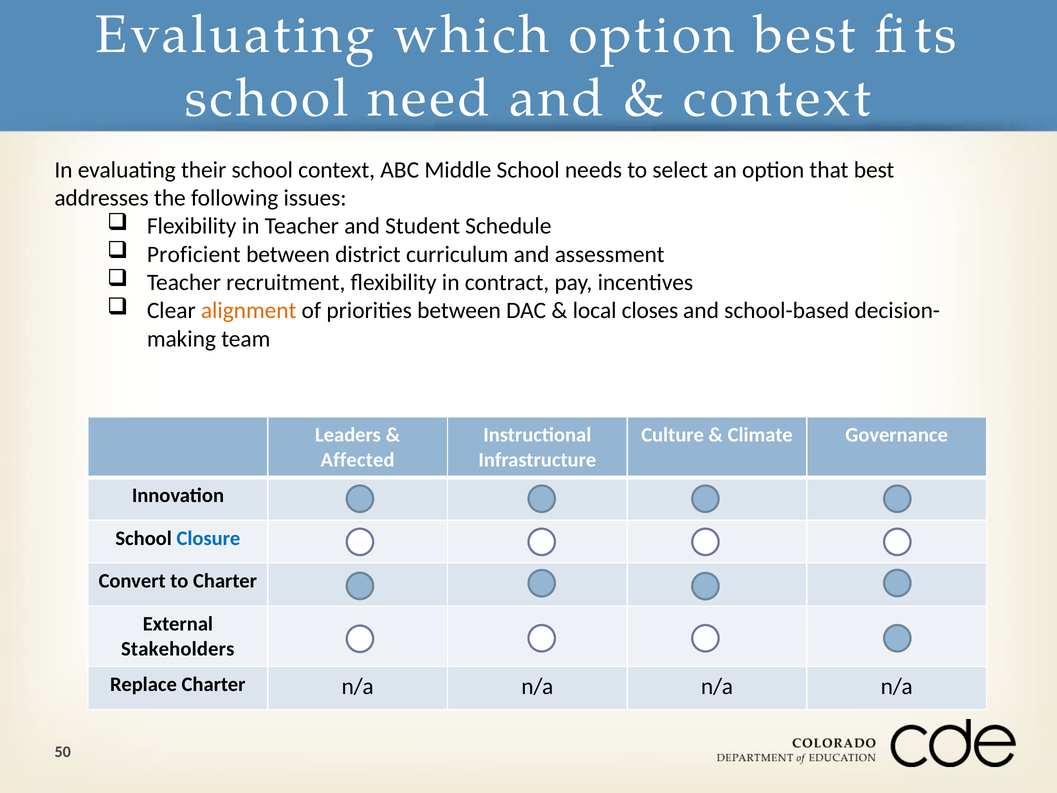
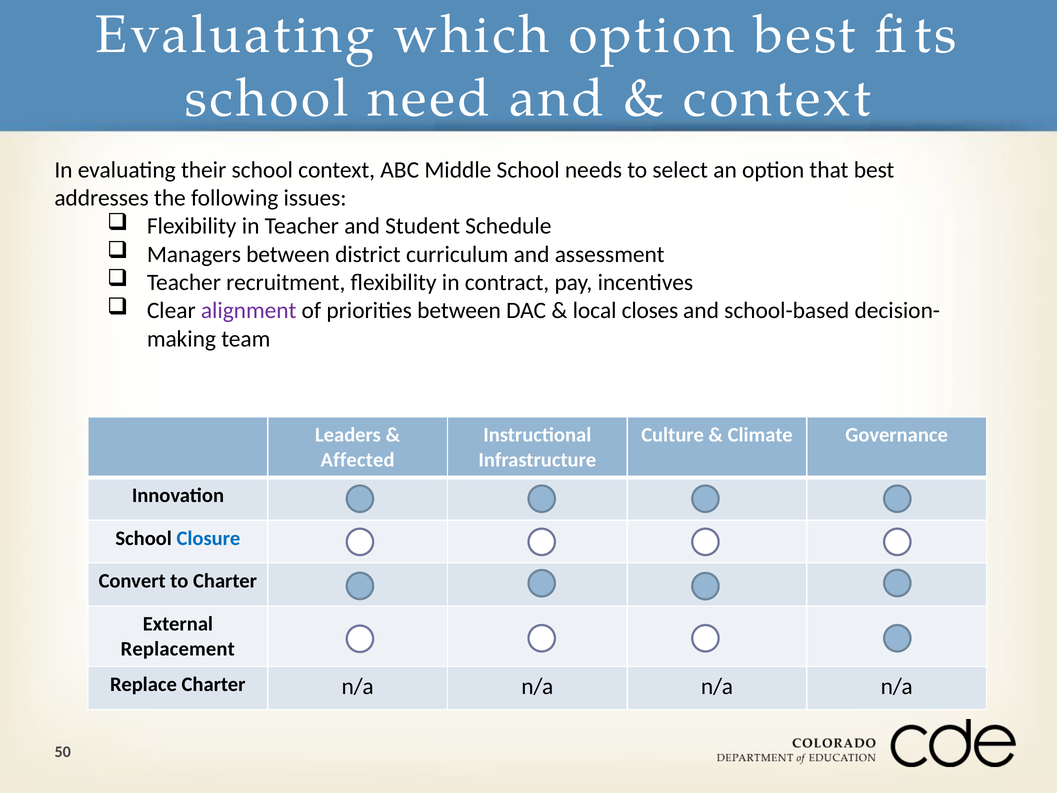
Proficient: Proficient -> Managers (194, 254)
alignment colour: orange -> purple (249, 311)
Stakeholders: Stakeholders -> Replacement (178, 649)
